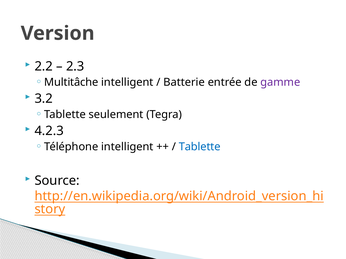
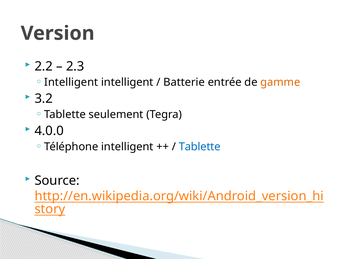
Multitâche: Multitâche -> Intelligent (71, 82)
gamme colour: purple -> orange (280, 82)
4.2.3: 4.2.3 -> 4.0.0 (49, 131)
